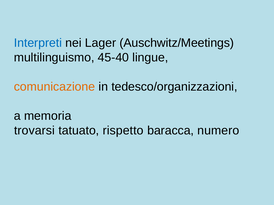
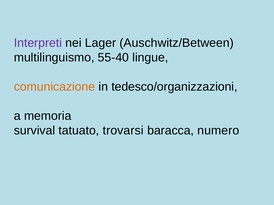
Interpreti colour: blue -> purple (38, 43)
Auschwitz/Meetings: Auschwitz/Meetings -> Auschwitz/Between (177, 43)
45-40: 45-40 -> 55-40 (113, 58)
trovarsi: trovarsi -> survival (35, 131)
rispetto: rispetto -> trovarsi (123, 131)
